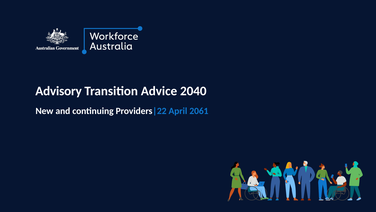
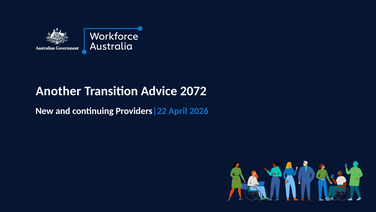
Advisory: Advisory -> Another (58, 91)
2040: 2040 -> 2072 (193, 91)
2061: 2061 -> 2026 (199, 111)
